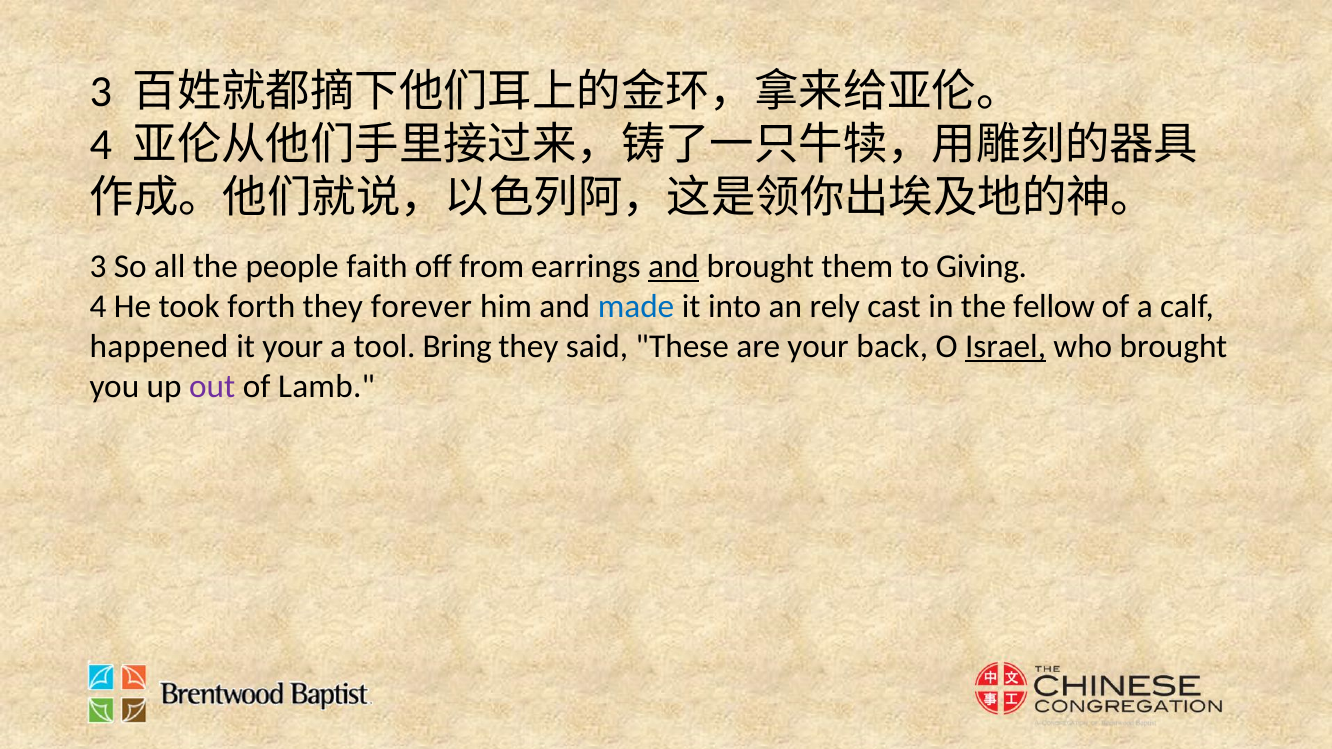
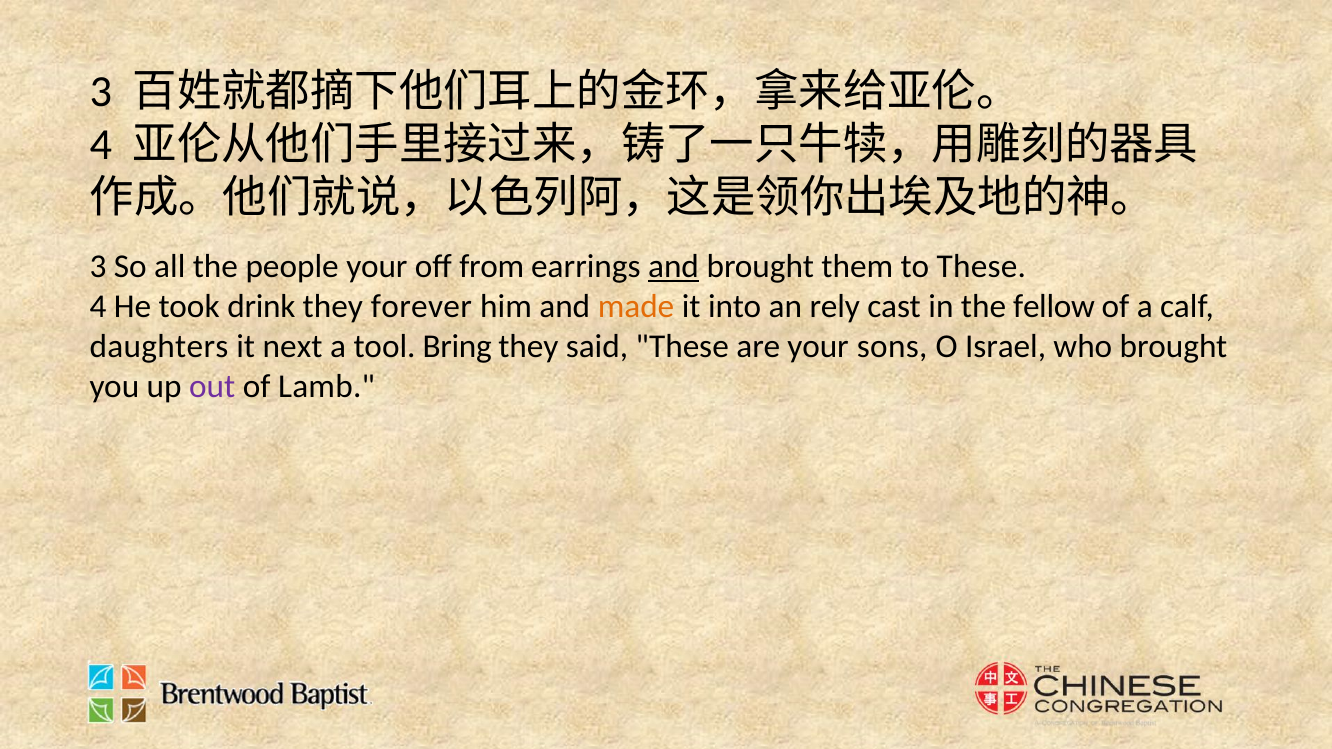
people faith: faith -> your (377, 266)
to Giving: Giving -> These (981, 266)
forth: forth -> drink (261, 306)
made colour: blue -> orange (636, 306)
happened: happened -> daughters (159, 346)
it your: your -> next (293, 346)
back: back -> sons (892, 346)
Israel underline: present -> none (1006, 346)
